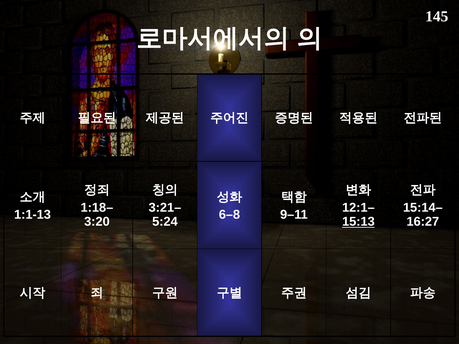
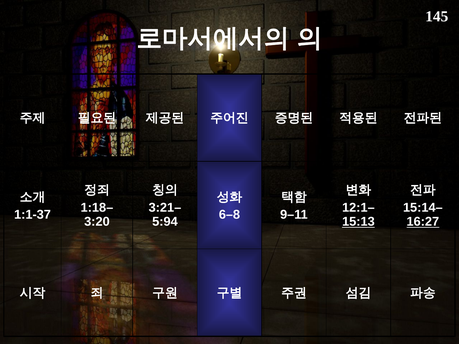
1:1-13: 1:1-13 -> 1:1-37 (33, 215)
5:24: 5:24 -> 5:94 (165, 222)
16:27 underline: none -> present (423, 222)
